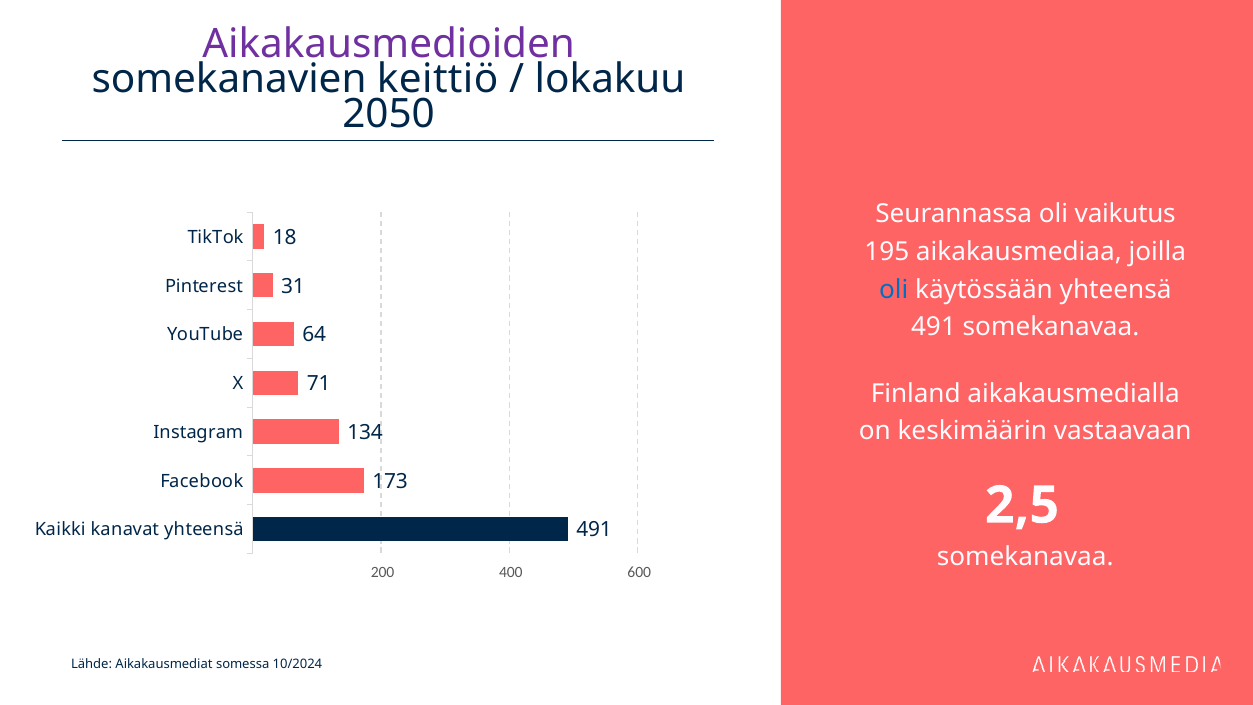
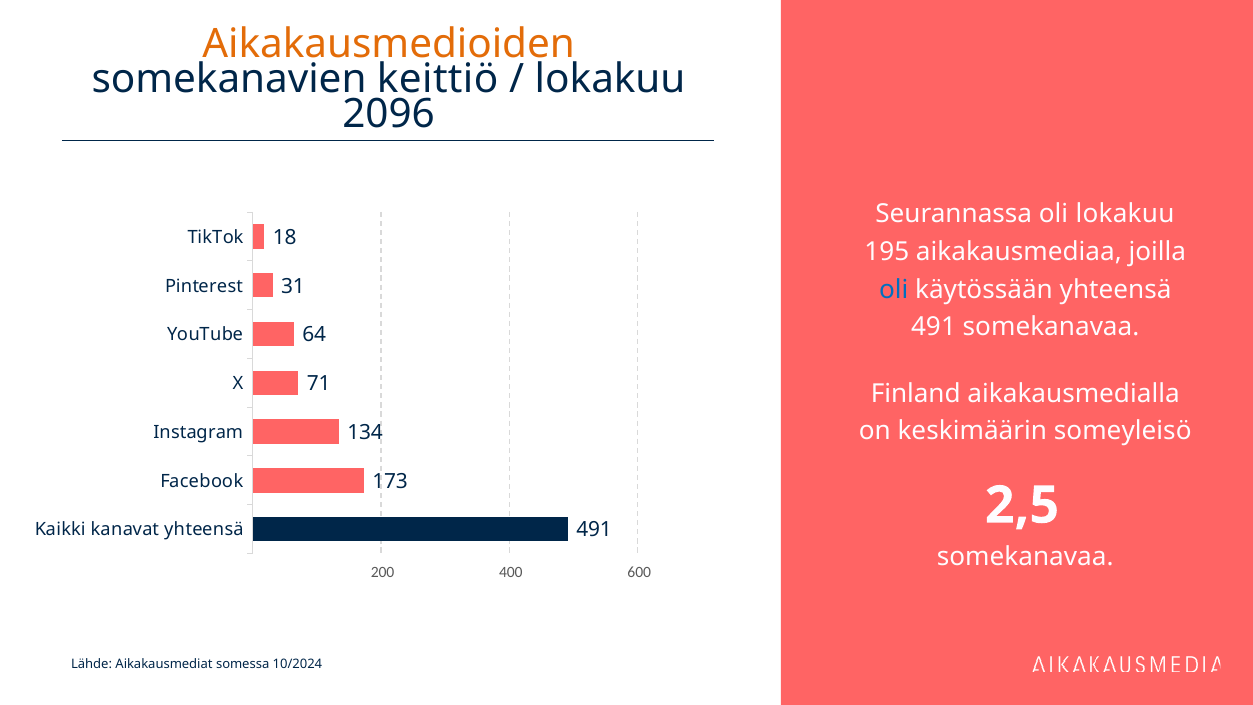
Aikakausmedioiden colour: purple -> orange (389, 44)
2050: 2050 -> 2096 (389, 114)
oli vaikutus: vaikutus -> lokakuu (1125, 214)
vastaavaan: vastaavaan -> someyleisö (1123, 431)
